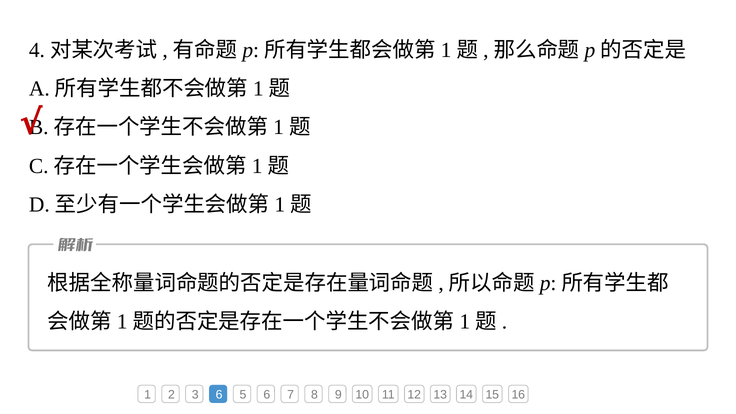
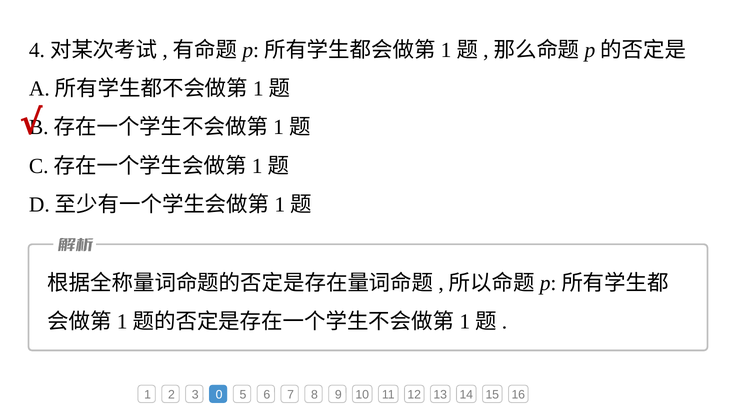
3 6: 6 -> 0 (219, 395)
